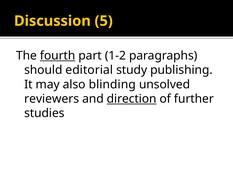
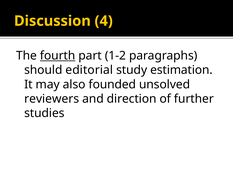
5: 5 -> 4 (104, 21)
publishing: publishing -> estimation (181, 70)
blinding: blinding -> founded (112, 84)
direction underline: present -> none (132, 99)
